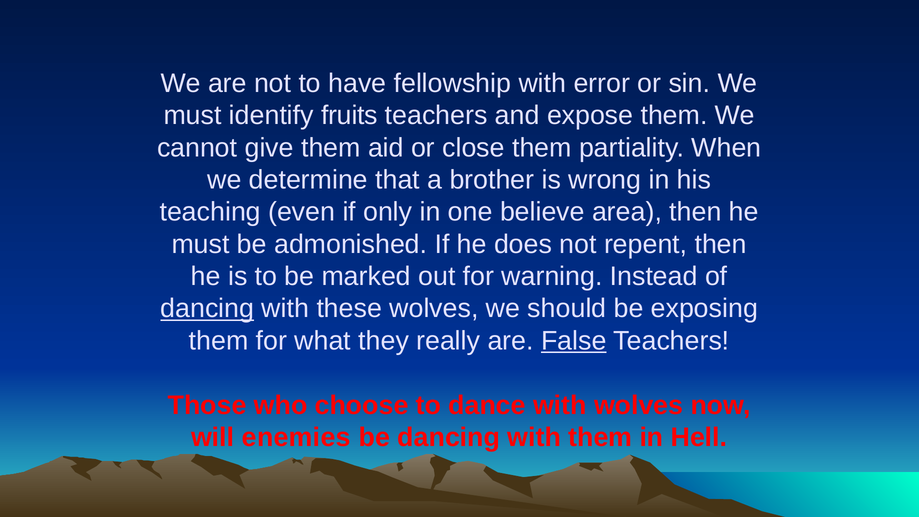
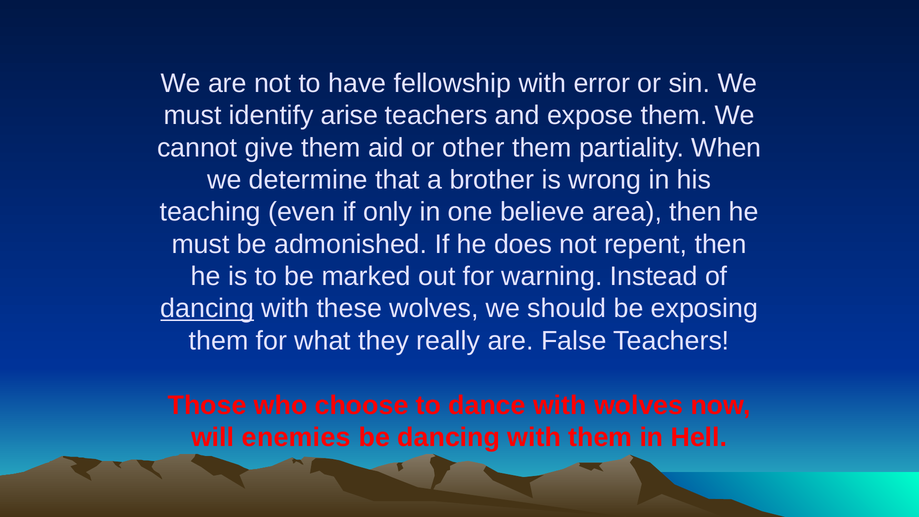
fruits: fruits -> arise (349, 115)
close: close -> other (473, 148)
False underline: present -> none (574, 341)
